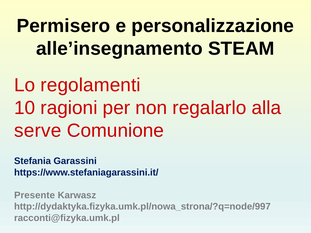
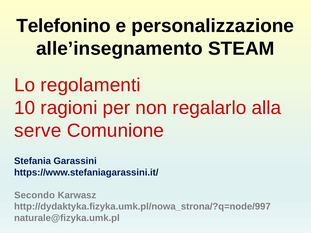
Permisero: Permisero -> Telefonino (64, 26)
Presente: Presente -> Secondo (35, 195)
racconti@fizyka.umk.pl: racconti@fizyka.umk.pl -> naturale@fizyka.umk.pl (67, 218)
